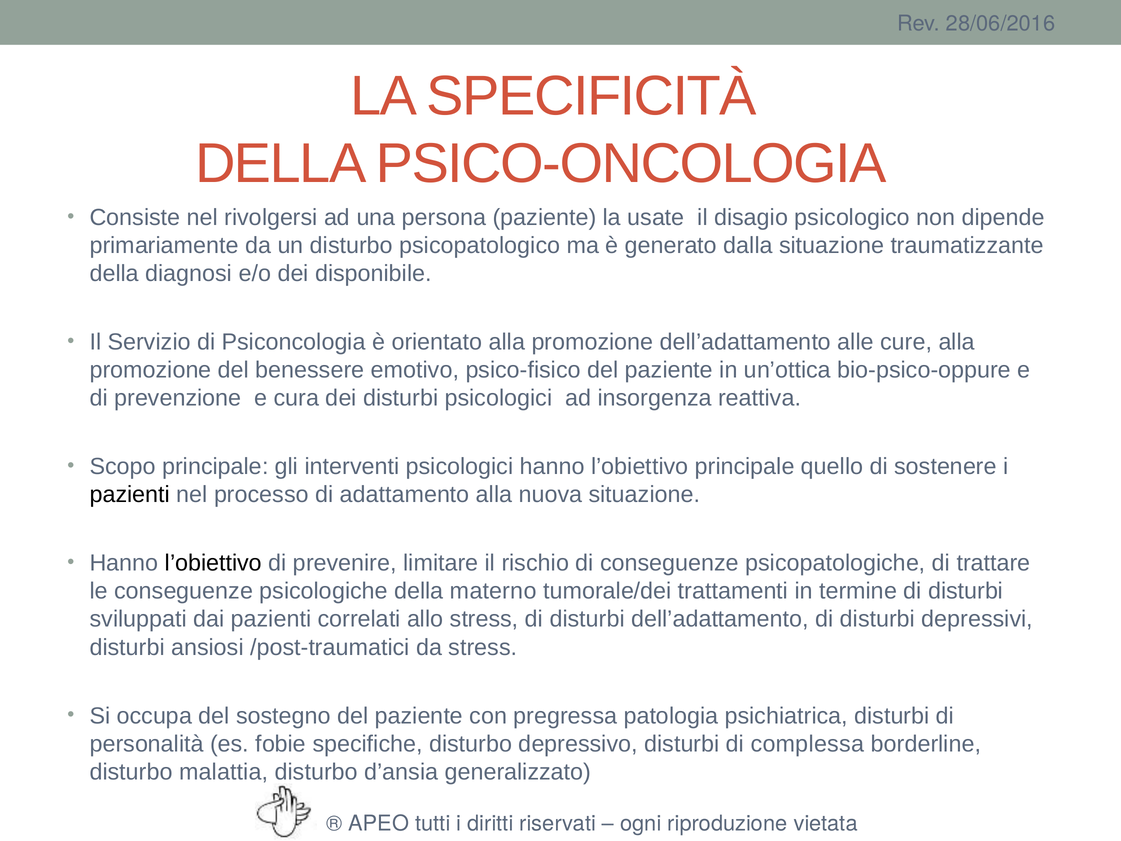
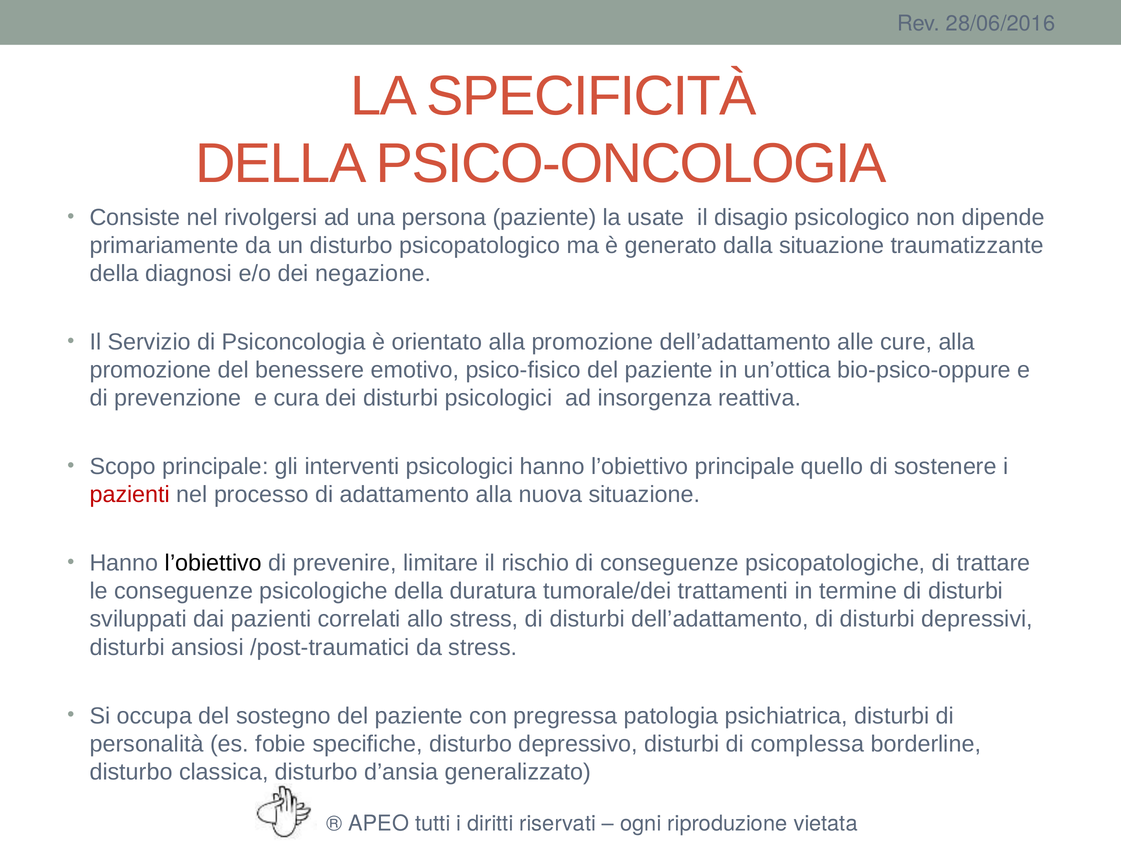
disponibile: disponibile -> negazione (373, 273)
pazienti colour: black -> red (130, 495)
materno: materno -> duratura (493, 591)
malattia: malattia -> classica (224, 772)
